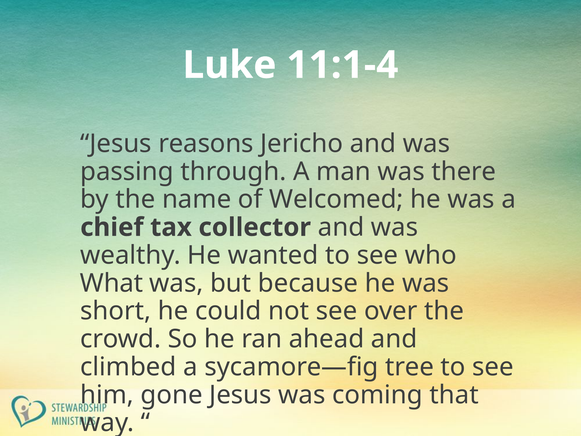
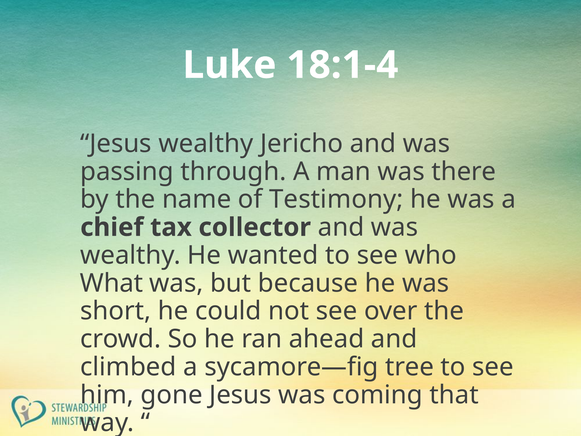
11:1-4: 11:1-4 -> 18:1-4 (342, 65)
Jesus reasons: reasons -> wealthy (206, 143)
Welcomed: Welcomed -> Testimony (336, 199)
